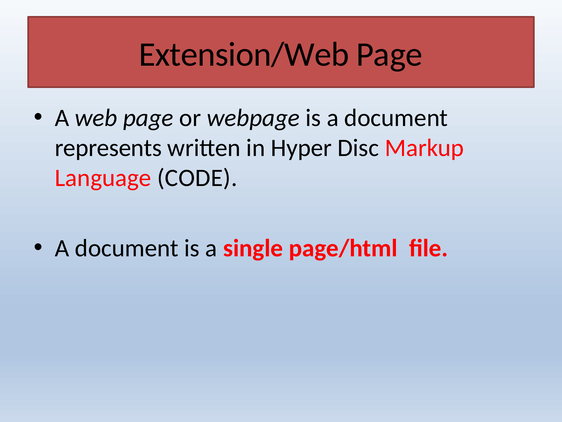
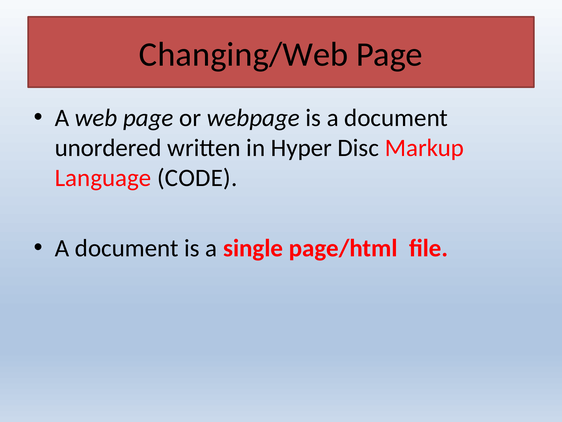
Extension/Web: Extension/Web -> Changing/Web (244, 54)
represents: represents -> unordered (108, 148)
